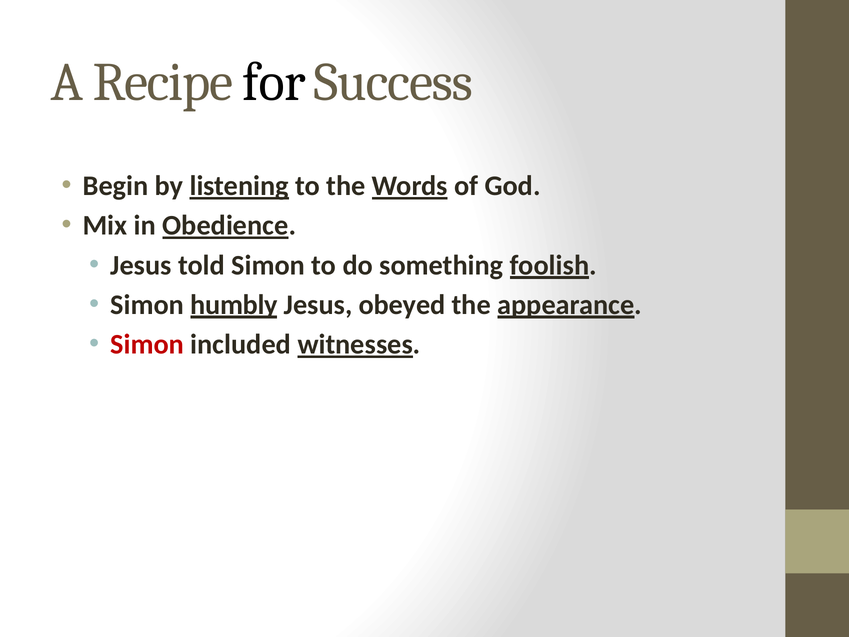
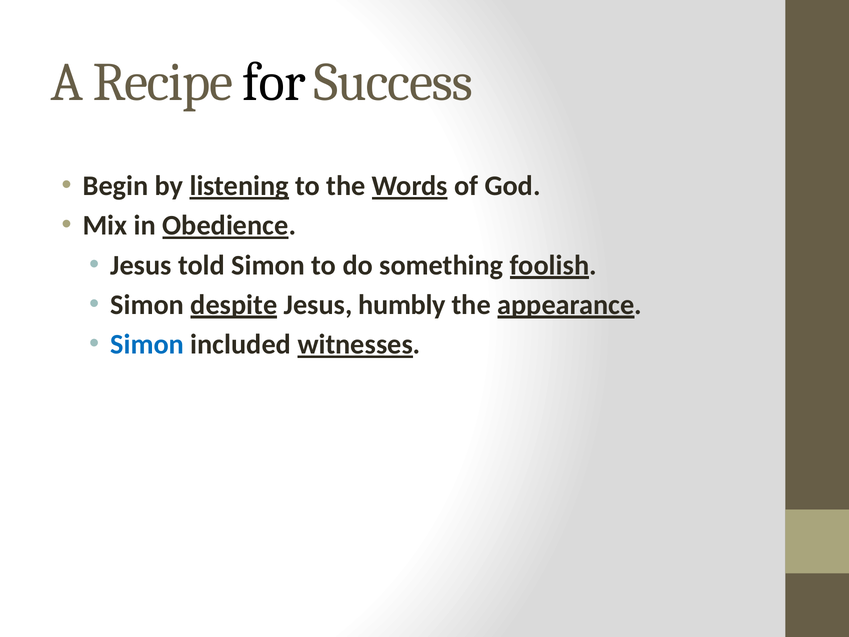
humbly: humbly -> despite (234, 305)
obeyed: obeyed -> humbly (402, 305)
Simon colour: red -> blue (147, 344)
